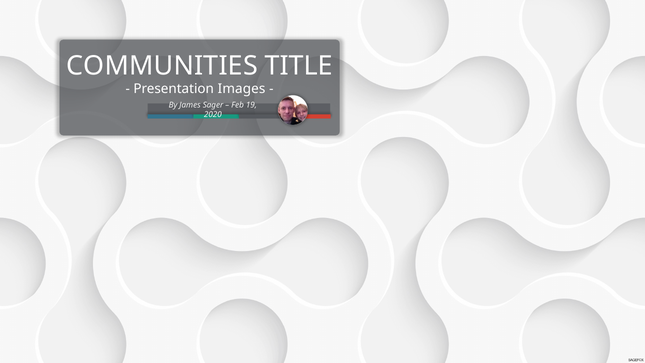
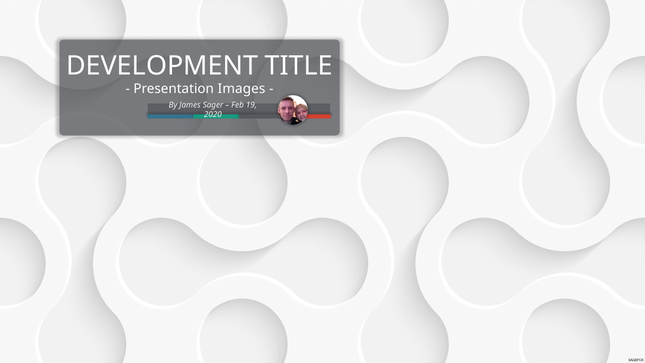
COMMUNITIES: COMMUNITIES -> DEVELOPMENT (162, 66)
